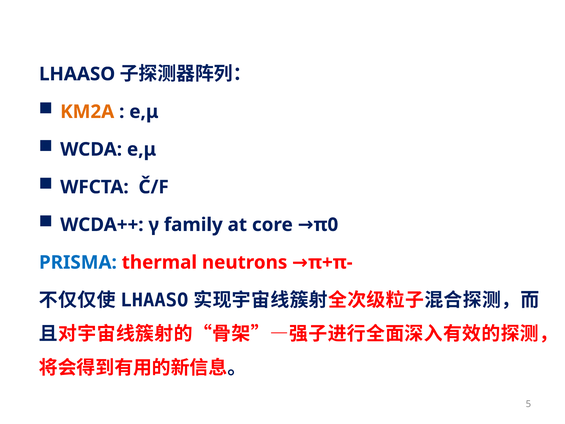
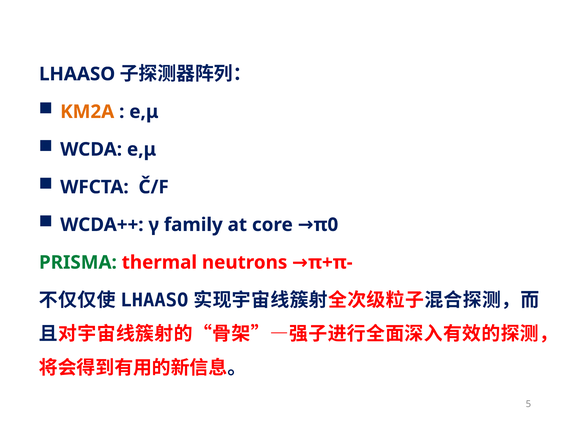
PRISMA colour: blue -> green (78, 262)
